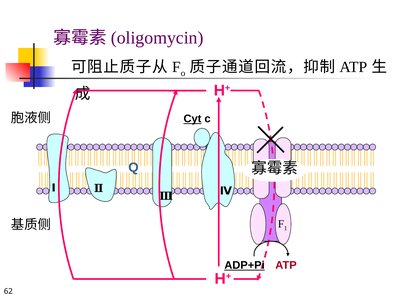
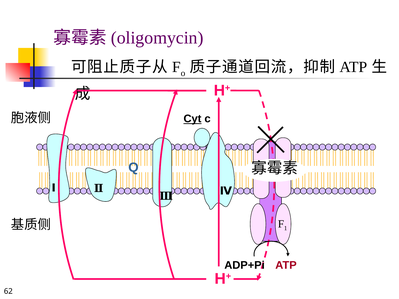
ADP+Pi underline: present -> none (245, 266)
